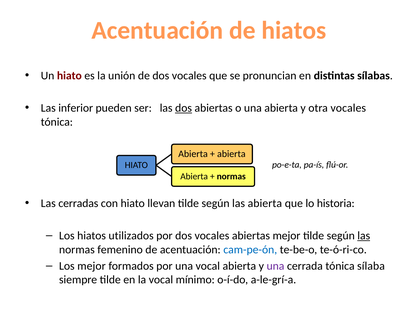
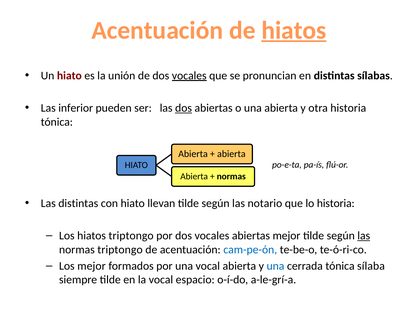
hiatos underline: none -> present (294, 30)
vocales underline: none -> present (189, 76)
otra vocales: vocales -> historia (348, 108)
Las cerradas: cerradas -> distintas (78, 204)
las abierta: abierta -> notario (265, 204)
hiatos utilizados: utilizados -> triptongo (131, 236)
normas femenino: femenino -> triptongo (120, 250)
una colour: purple -> blue (275, 266)
mínimo: mínimo -> espacio (195, 280)
